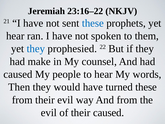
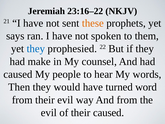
these colour: blue -> orange (93, 23)
hear: hear -> says (15, 36)
turned these: these -> word (146, 87)
